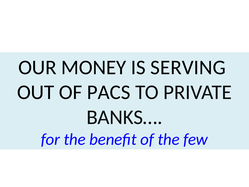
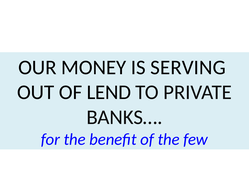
PACS: PACS -> LEND (109, 92)
